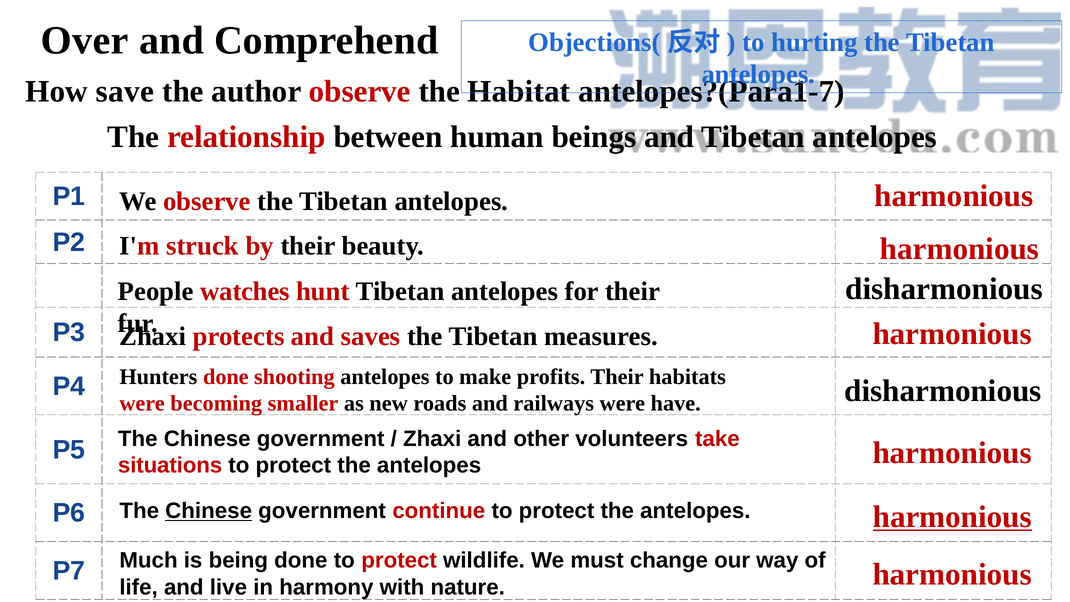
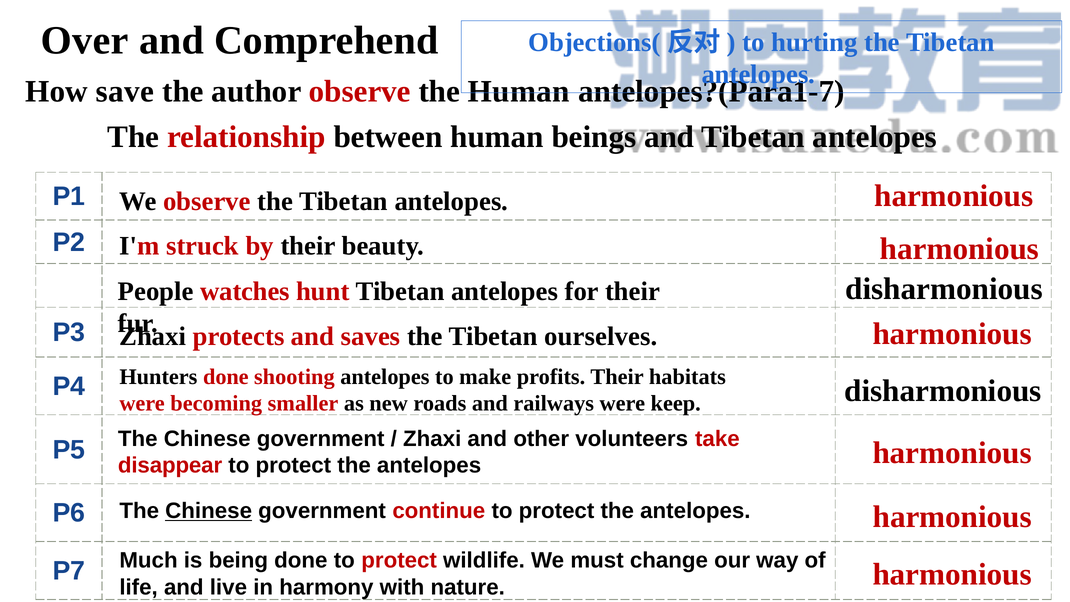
the Habitat: Habitat -> Human (519, 91)
measures: measures -> ourselves (601, 336)
have: have -> keep (676, 403)
situations: situations -> disappear (170, 465)
harmonious underline: present -> none (952, 517)
